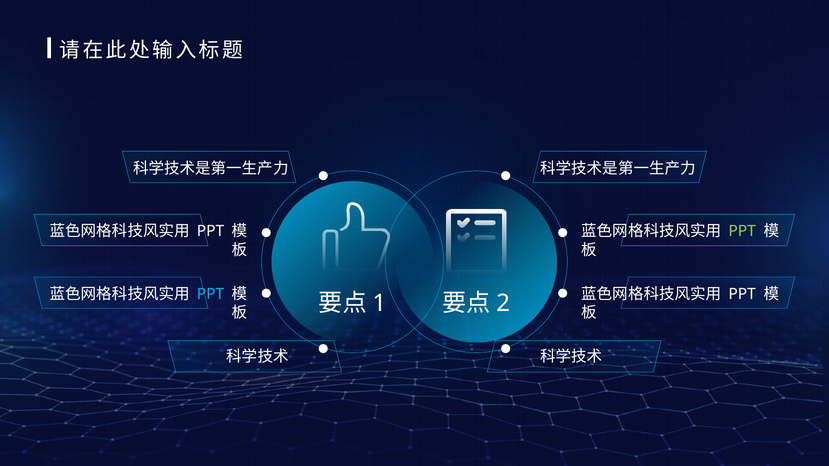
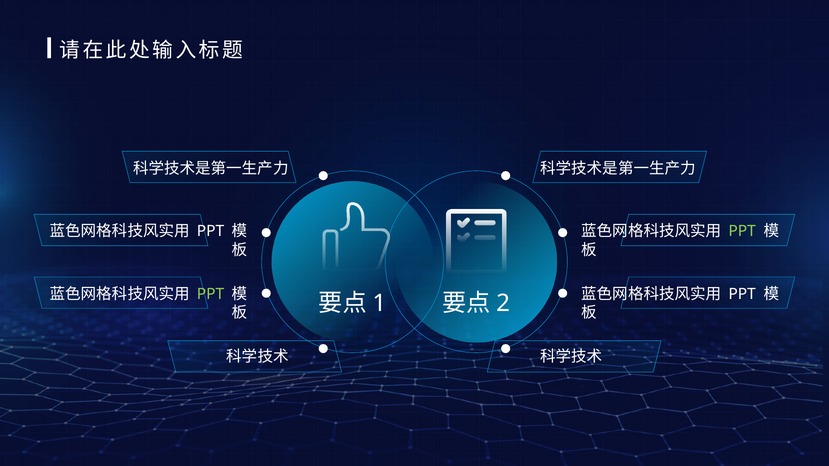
PPT colour: light blue -> light green (211, 294)
